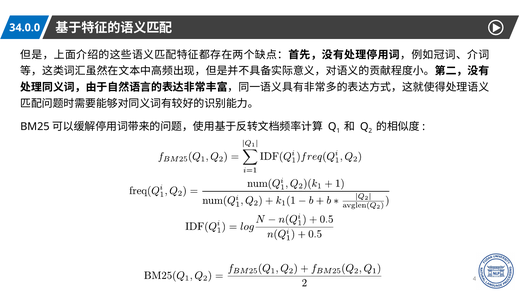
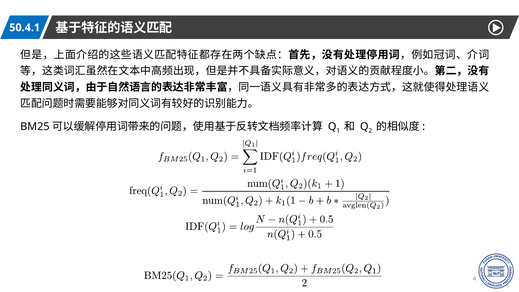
34.0.0: 34.0.0 -> 50.4.1 (25, 28)
